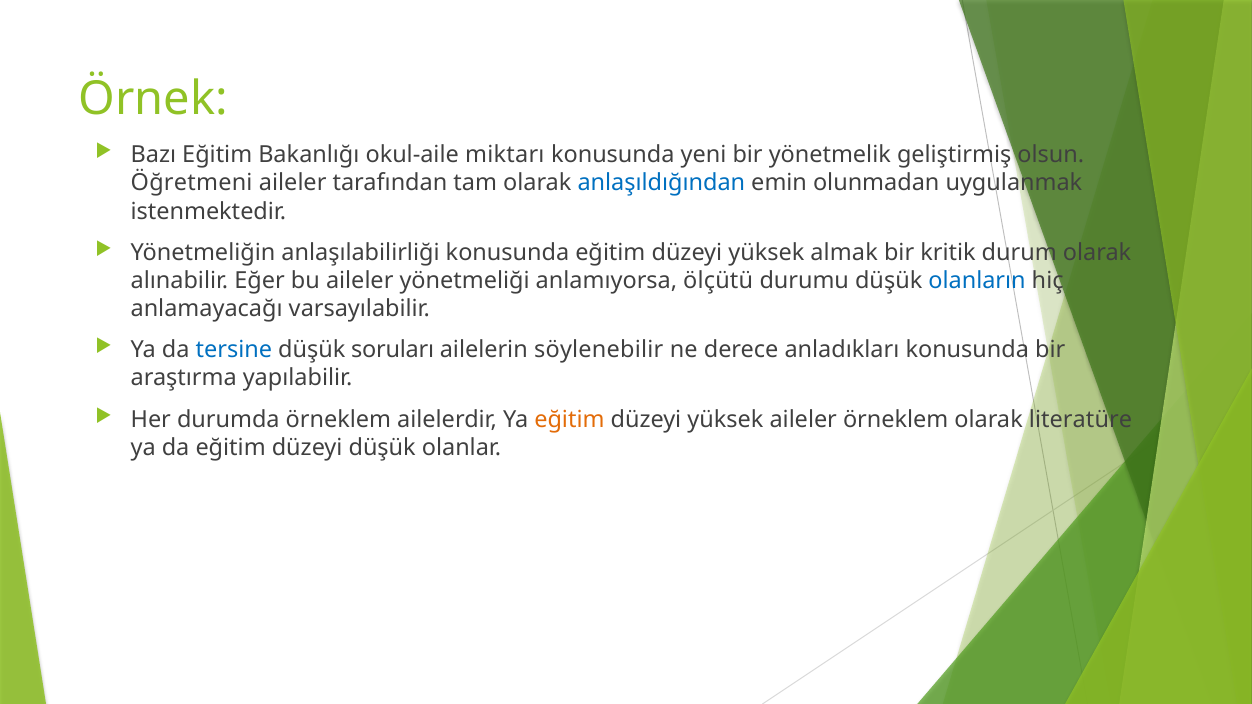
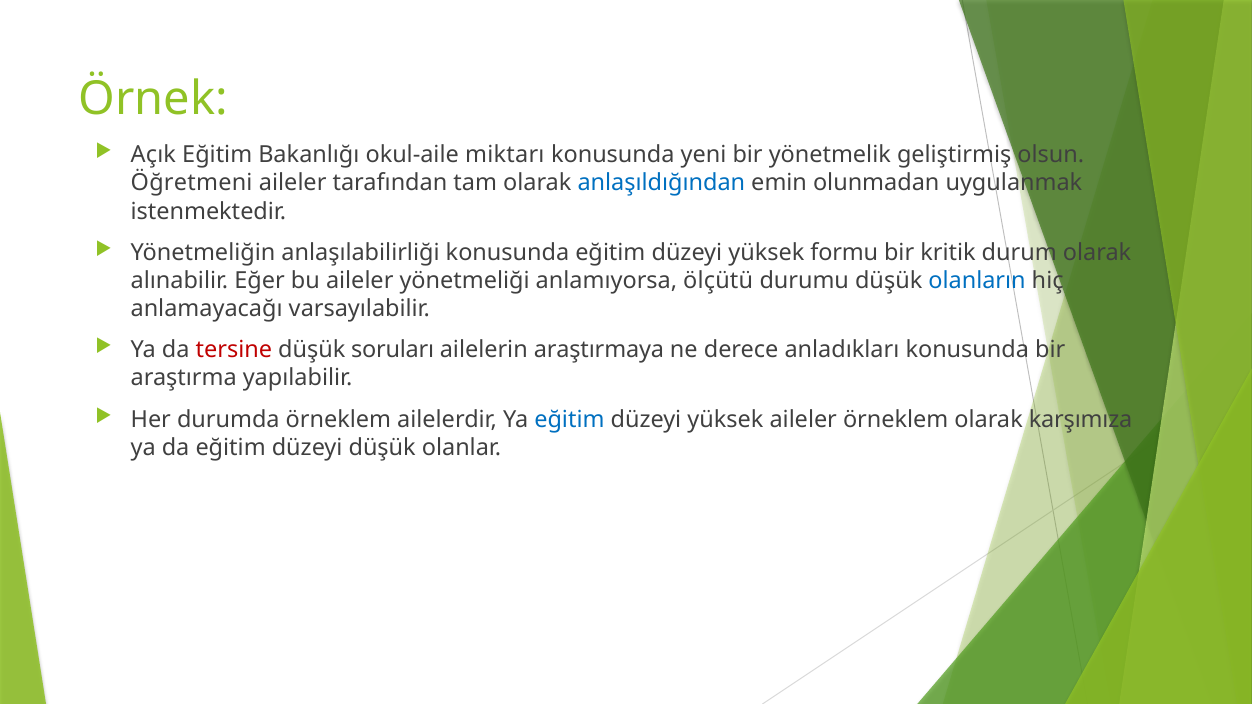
Bazı: Bazı -> Açık (153, 155)
almak: almak -> formu (844, 253)
tersine colour: blue -> red (234, 350)
söylenebilir: söylenebilir -> araştırmaya (599, 350)
eğitim colour: orange -> blue (569, 420)
literatüre: literatüre -> karşımıza (1081, 420)
